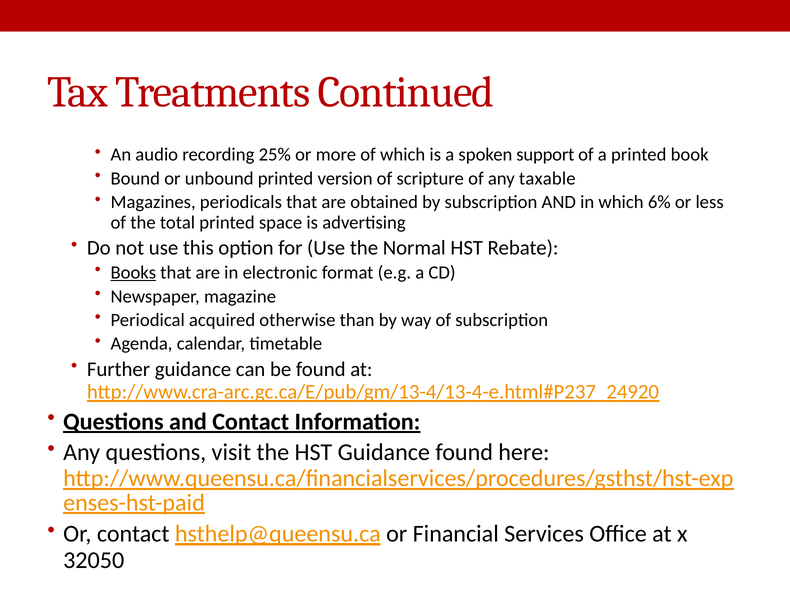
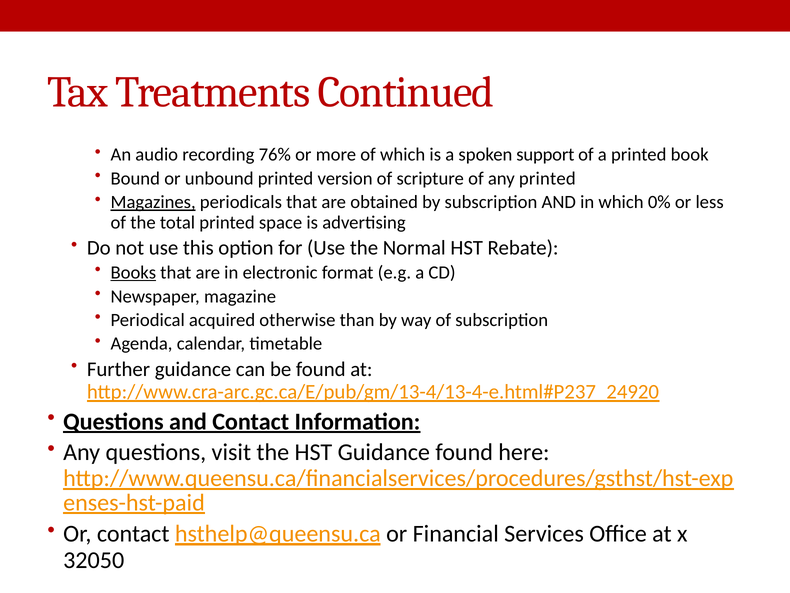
25%: 25% -> 76% (275, 155)
any taxable: taxable -> printed (547, 178)
Magazines underline: none -> present (153, 202)
6%: 6% -> 0% (659, 202)
